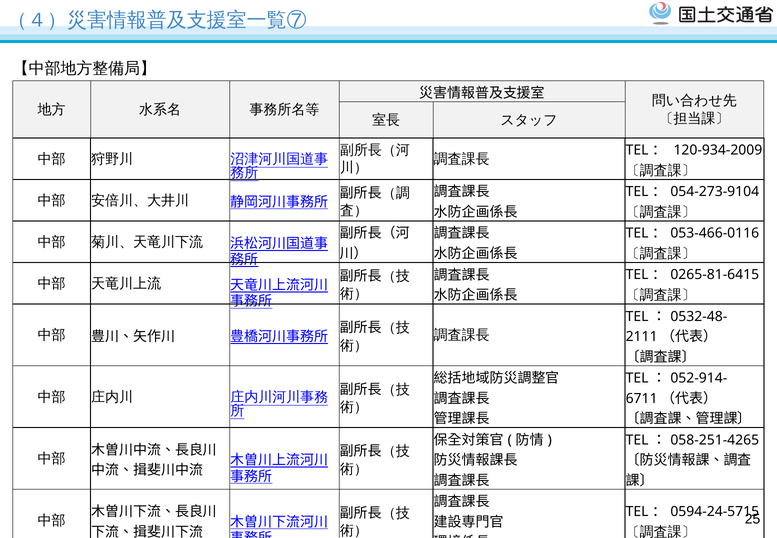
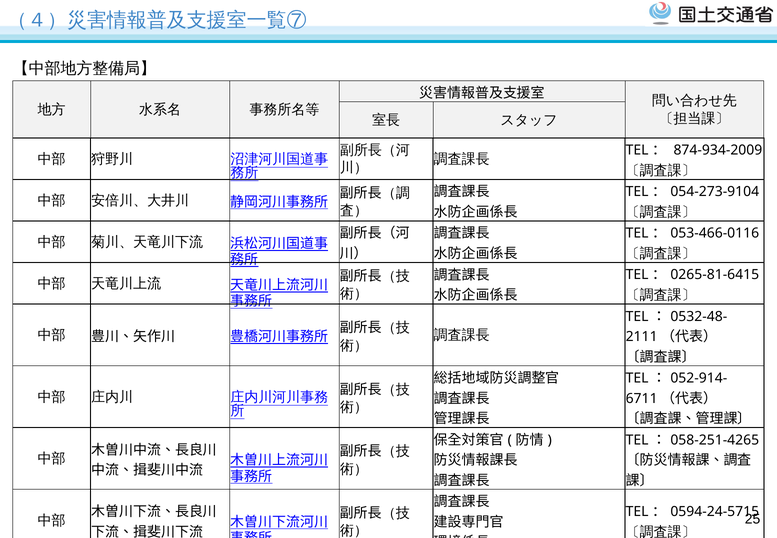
120-934-2009: 120-934-2009 -> 874-934-2009 (718, 150)
